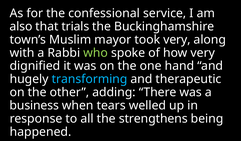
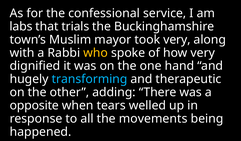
also: also -> labs (21, 27)
who colour: light green -> yellow (96, 53)
business: business -> opposite (34, 106)
strengthens: strengthens -> movements (153, 119)
